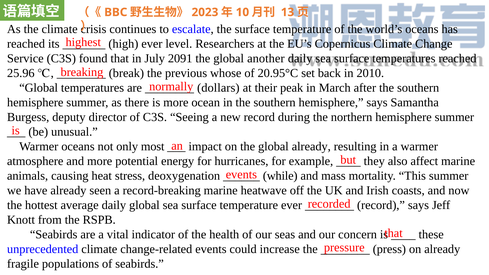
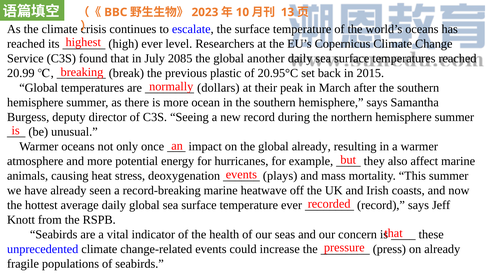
2091: 2091 -> 2085 (180, 58)
25.96: 25.96 -> 20.99 (21, 73)
whose: whose -> plastic (226, 73)
2010: 2010 -> 2015 (370, 73)
most: most -> once (153, 146)
while: while -> plays (280, 176)
